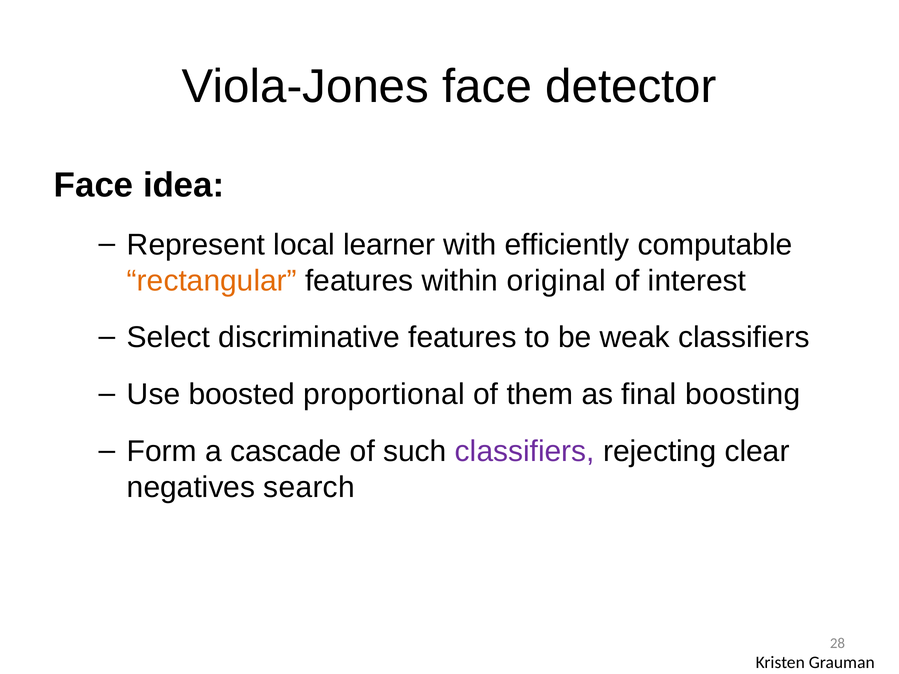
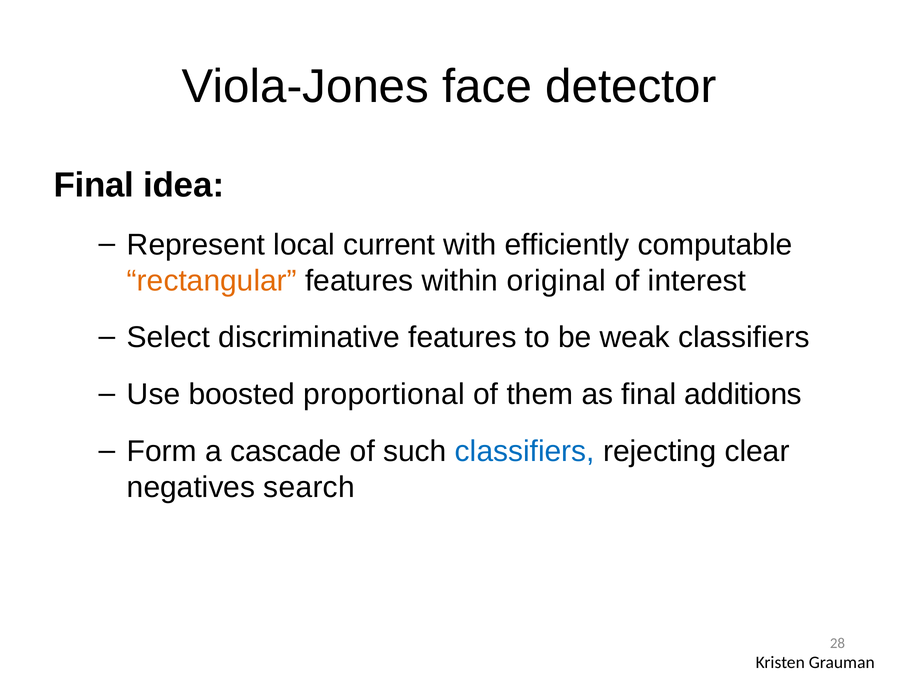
Face: Face -> Final (94, 185)
learner: learner -> current (389, 245)
boosting: boosting -> additions (743, 395)
classifiers colour: purple -> blue (525, 452)
